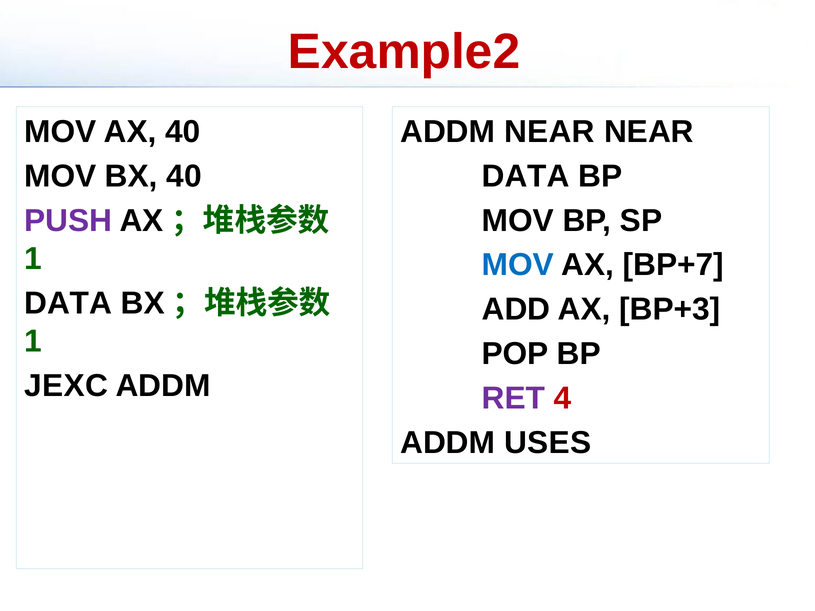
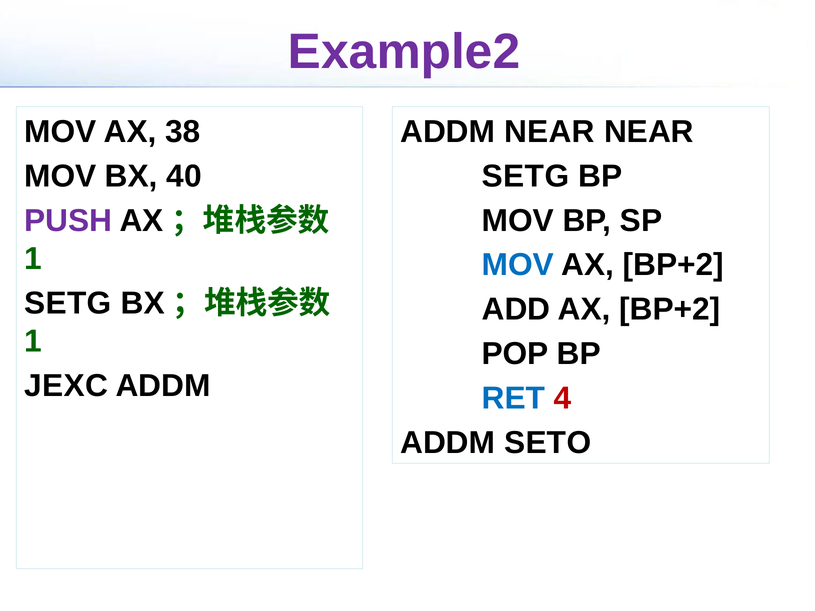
Example2 colour: red -> purple (404, 52)
AX 40: 40 -> 38 (183, 132)
DATA: DATA -> SETG (526, 176)
BP+7: BP+7 -> BP+2 (673, 265)
DATA: DATA -> SETG (68, 303)
ADD AX BP+3: BP+3 -> BP+2 (670, 310)
RET colour: purple -> blue (513, 398)
USES: USES -> SETO (548, 443)
